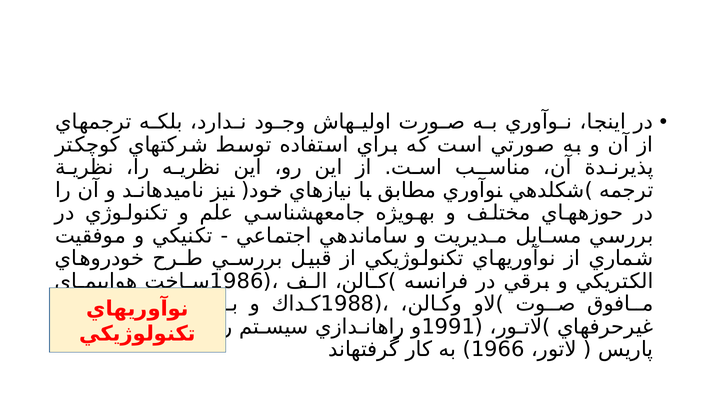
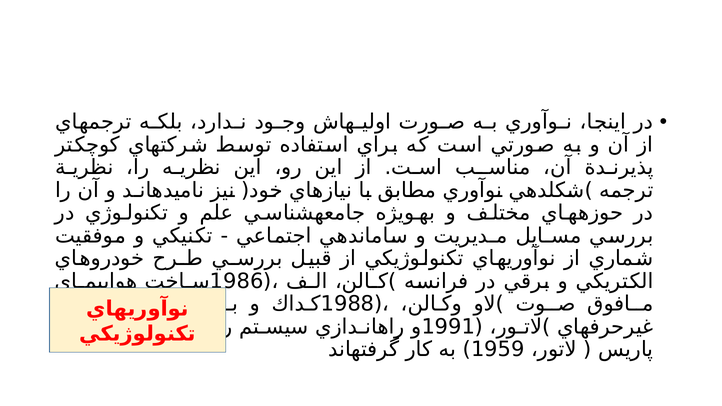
1966: 1966 -> 1959 (498, 350)
